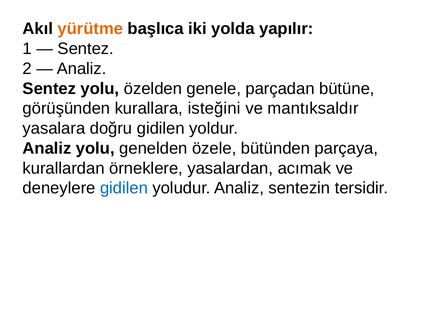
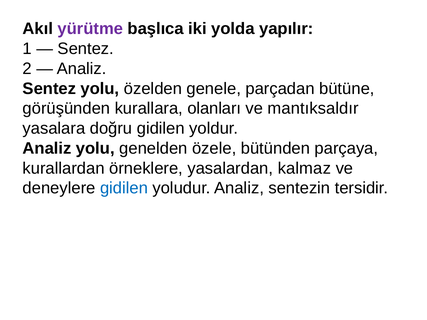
yürütme colour: orange -> purple (90, 29)
isteğini: isteğini -> olanları (214, 109)
acımak: acımak -> kalmaz (304, 168)
